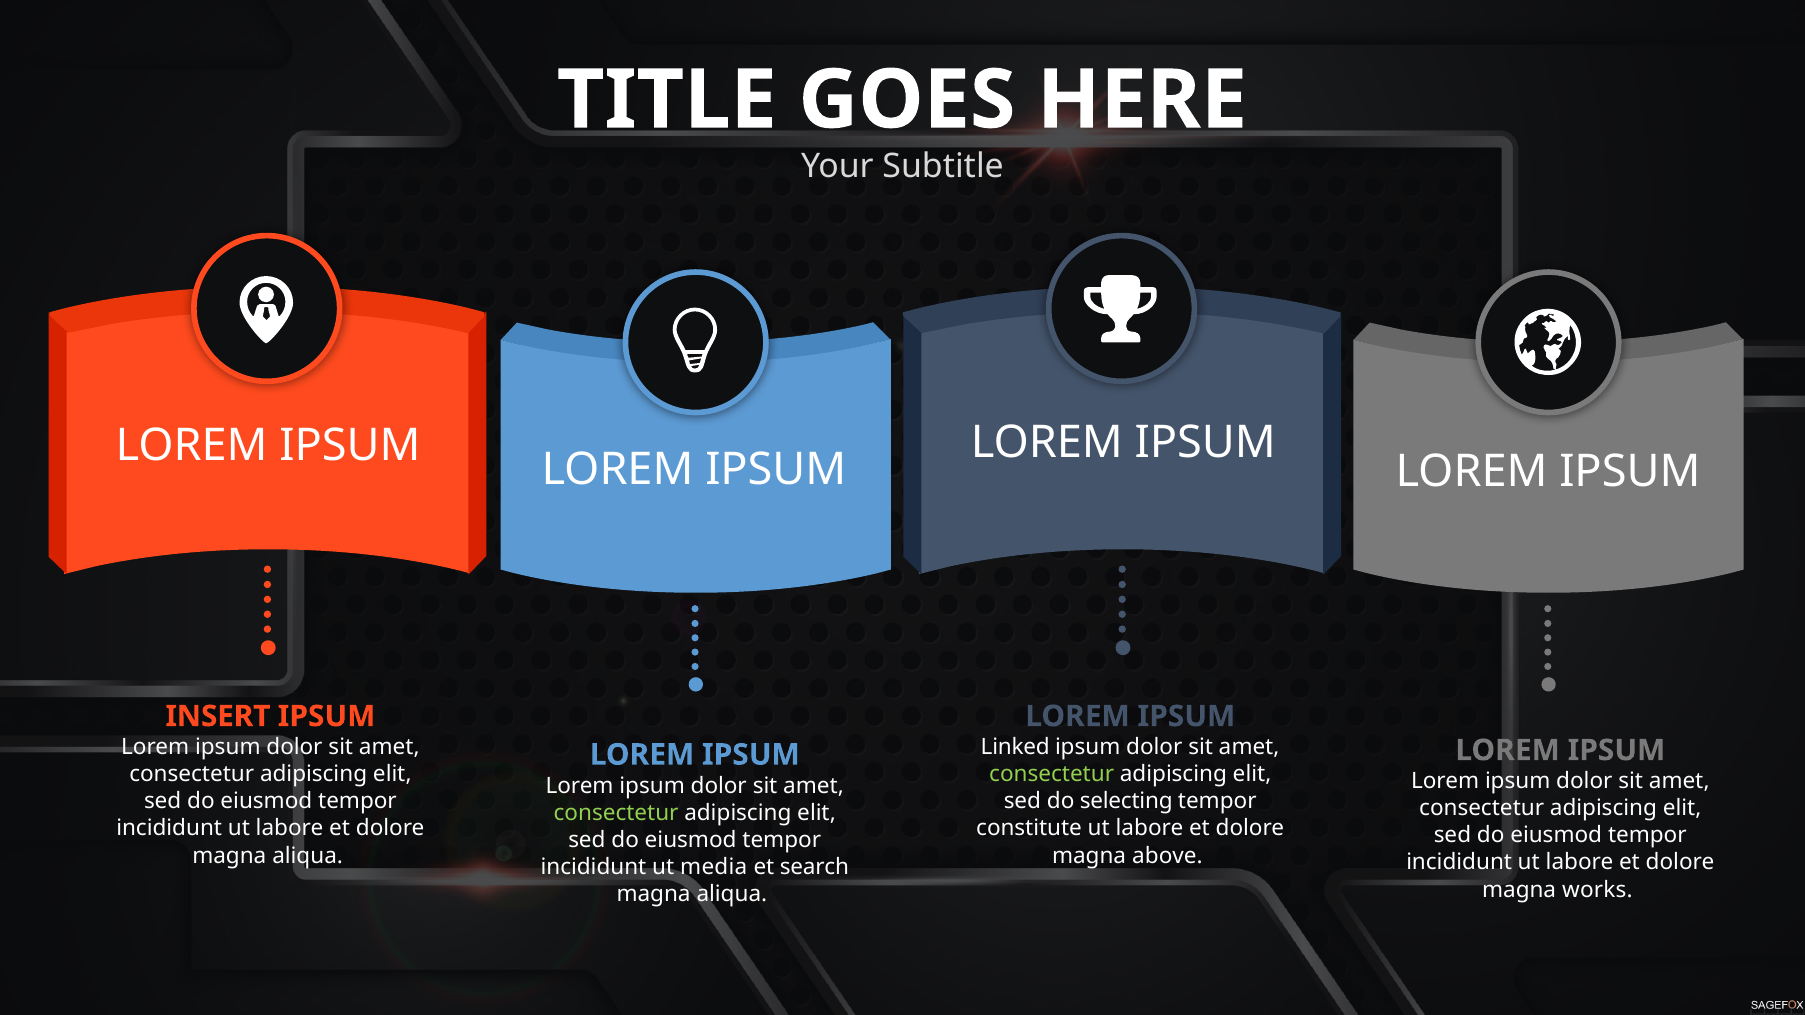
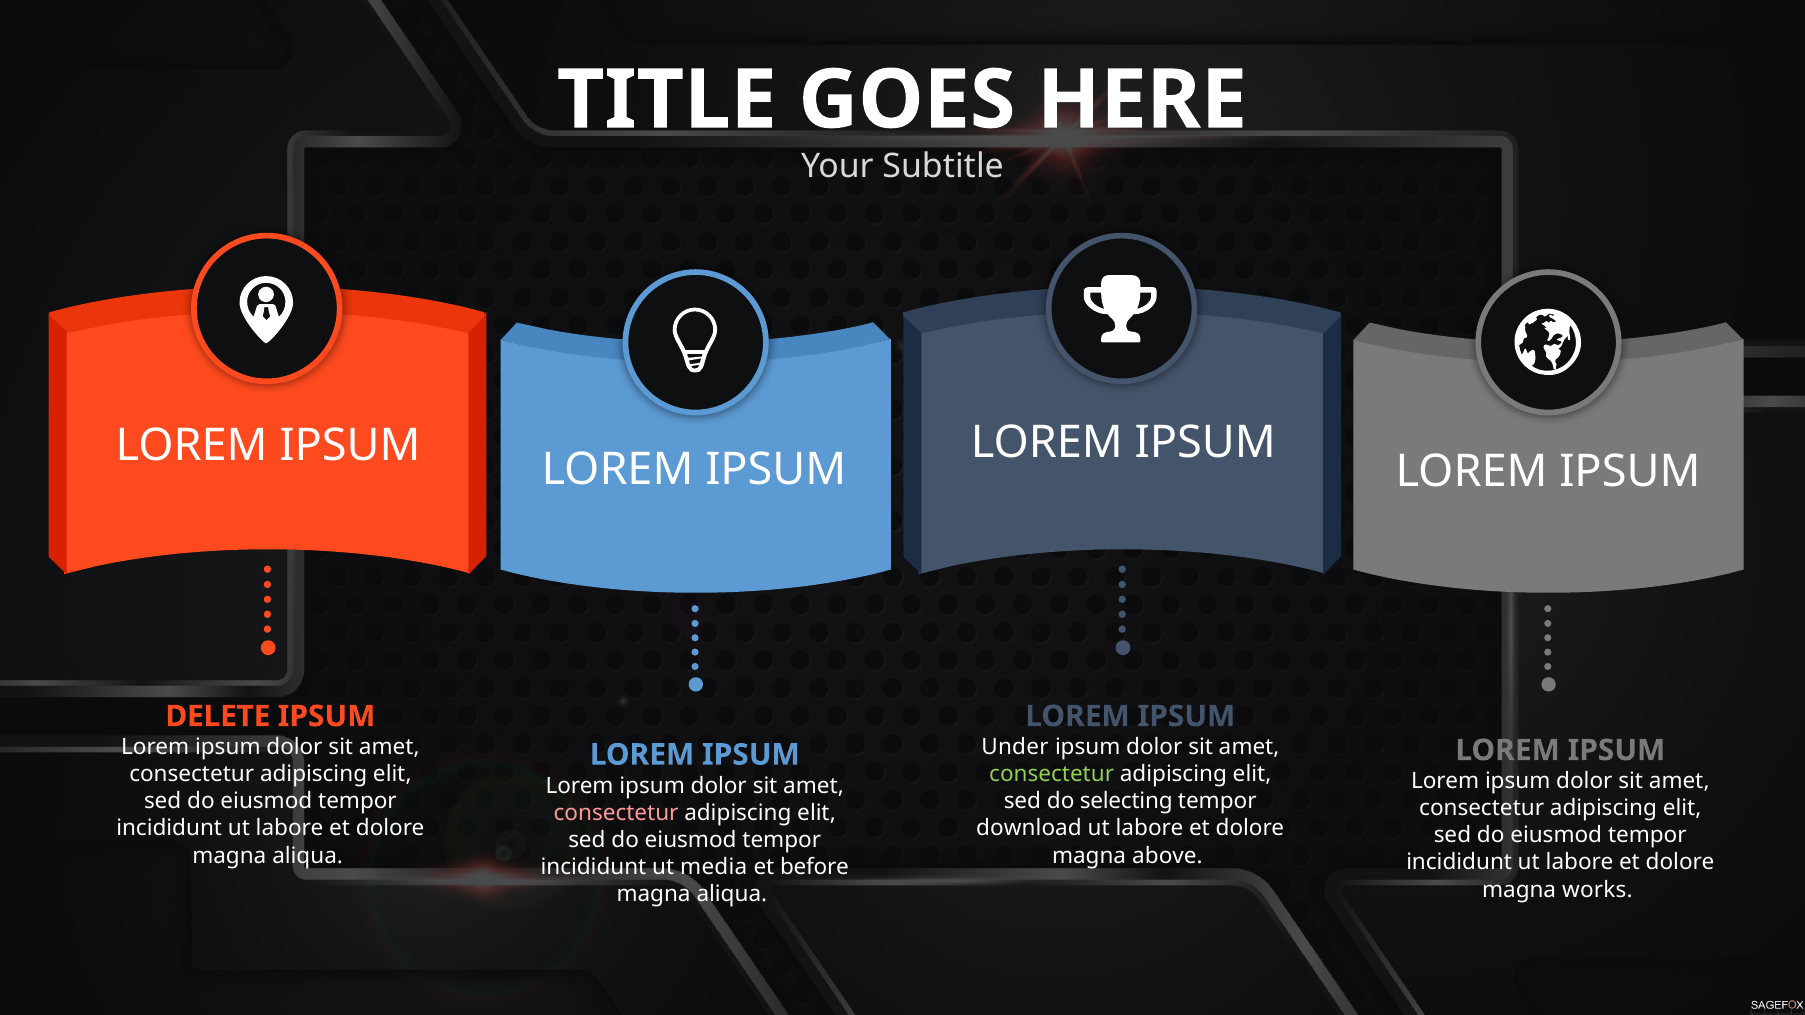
INSERT: INSERT -> DELETE (218, 717)
Linked: Linked -> Under (1015, 748)
consectetur colour: light green -> pink (616, 813)
constitute: constitute -> download (1029, 829)
search: search -> before (814, 867)
